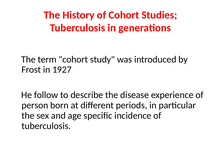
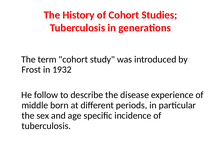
1927: 1927 -> 1932 (62, 70)
person: person -> middle (35, 105)
